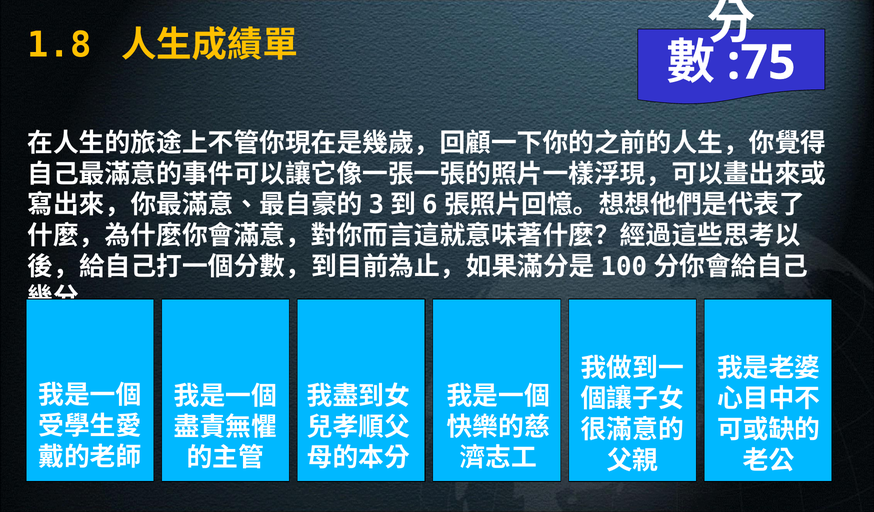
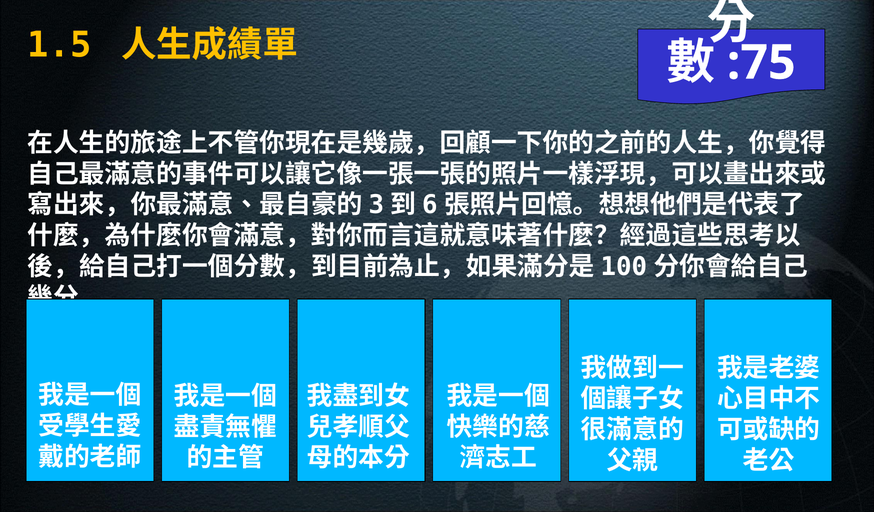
1.8: 1.8 -> 1.5 (59, 45)
